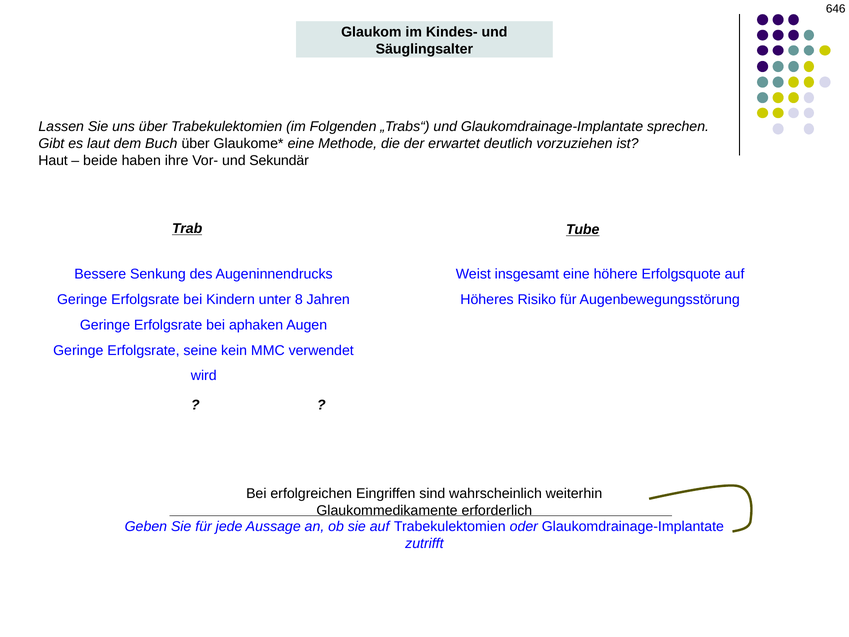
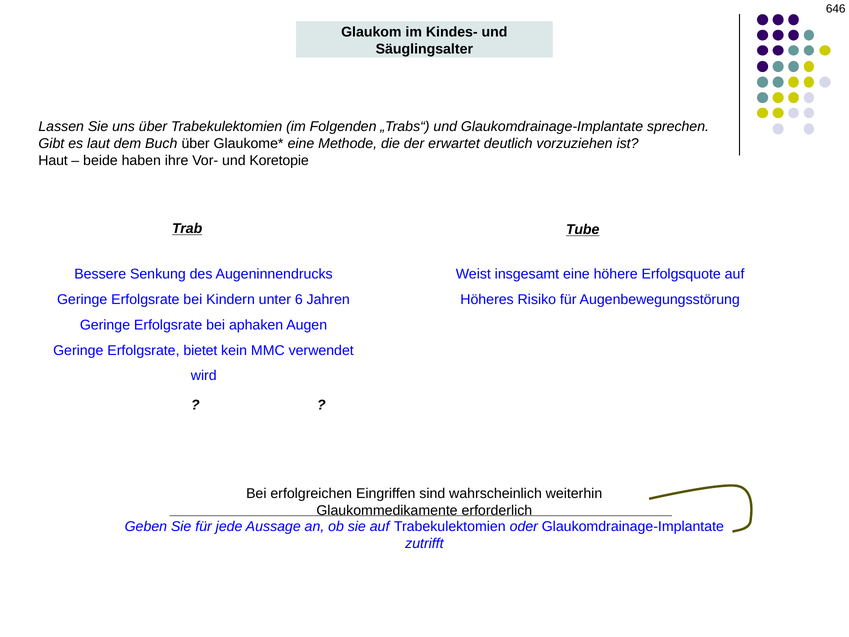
Sekundär: Sekundär -> Koretopie (279, 160)
8: 8 -> 6 (299, 299)
seine: seine -> bietet (200, 350)
